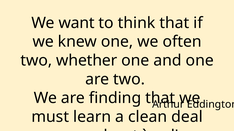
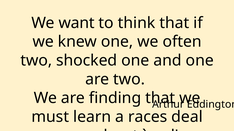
whether: whether -> shocked (87, 61)
clean: clean -> races (148, 117)
